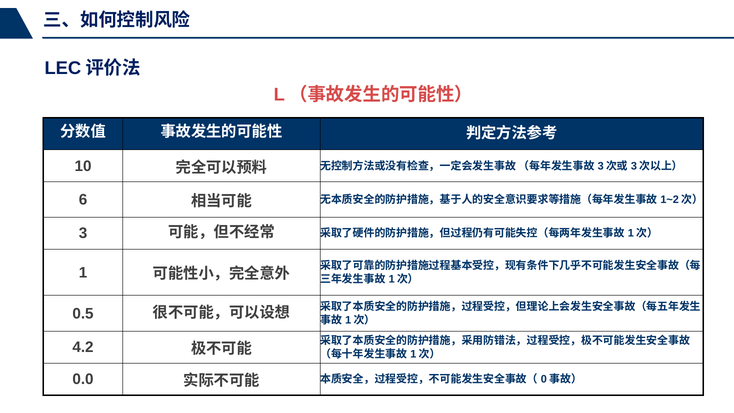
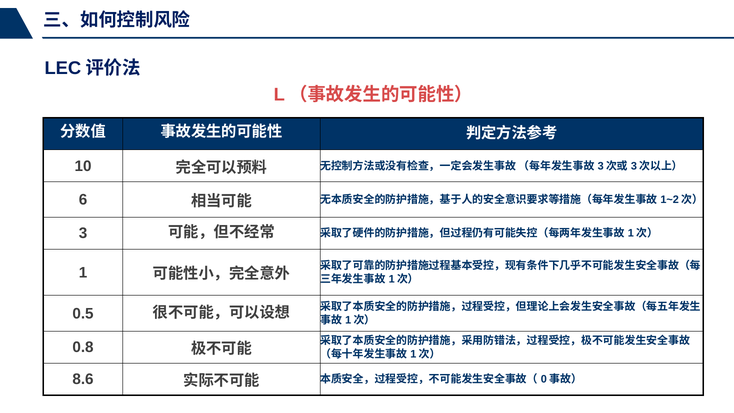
4.2: 4.2 -> 0.8 (83, 347)
0.0: 0.0 -> 8.6 (83, 379)
